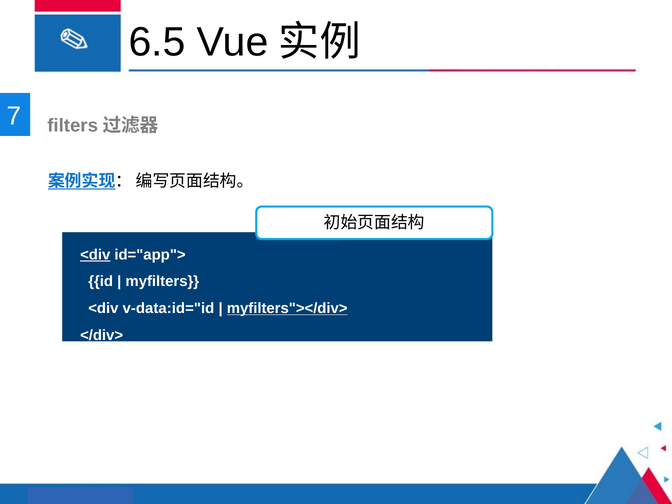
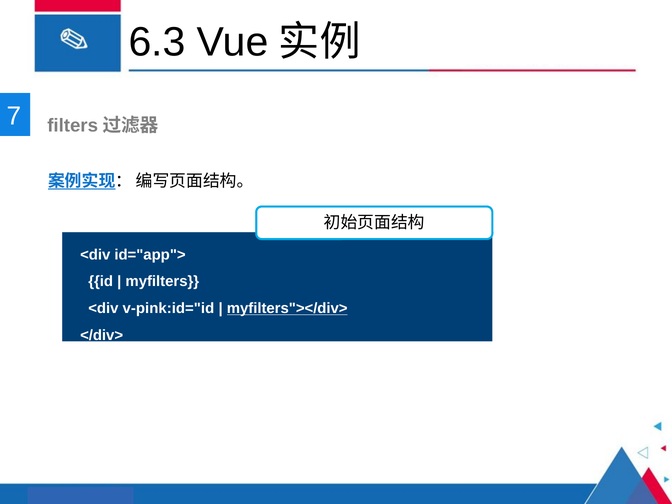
6.5: 6.5 -> 6.3 (157, 42)
<div underline: present -> none (95, 255)
v-data:id="id: v-data:id="id -> v-pink:id="id (168, 308)
